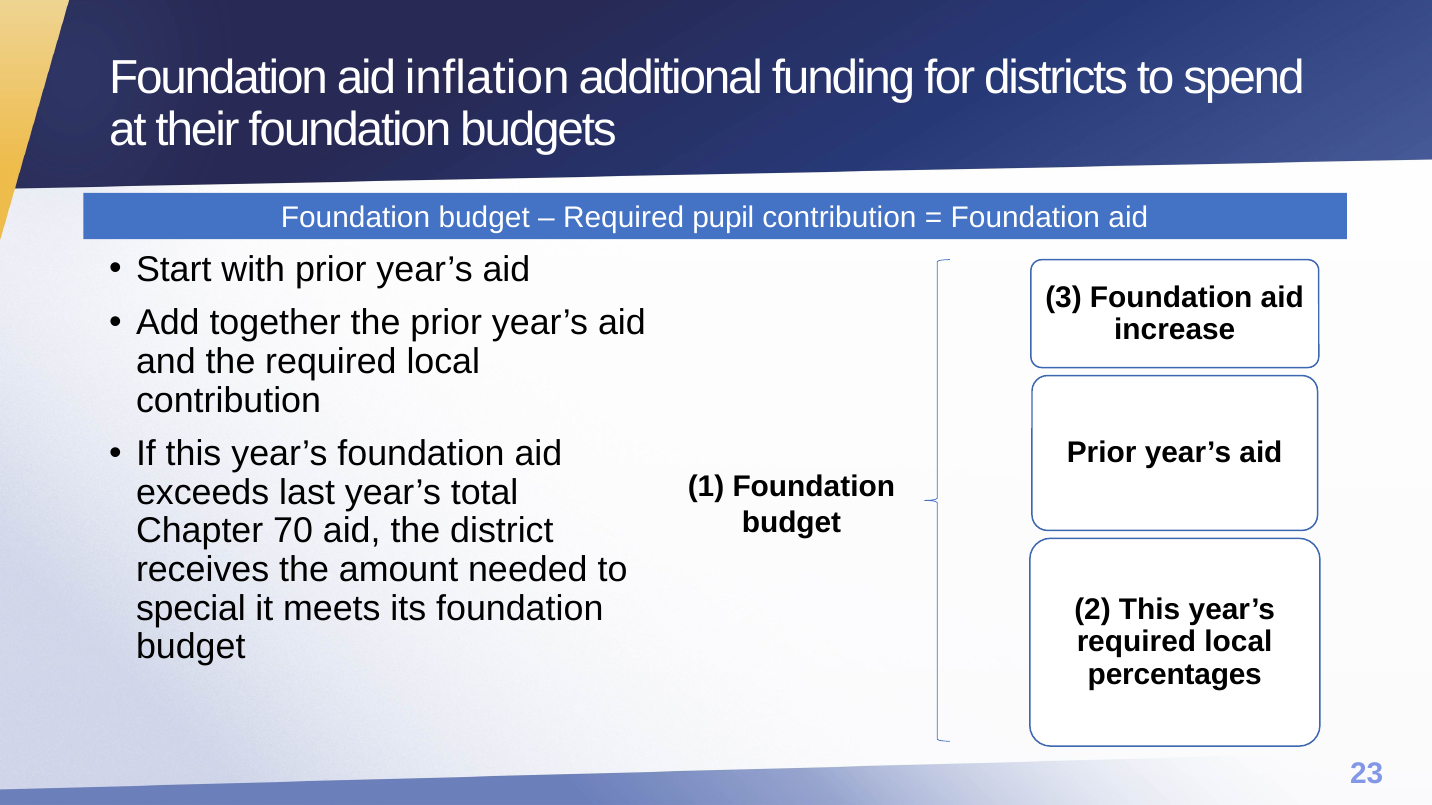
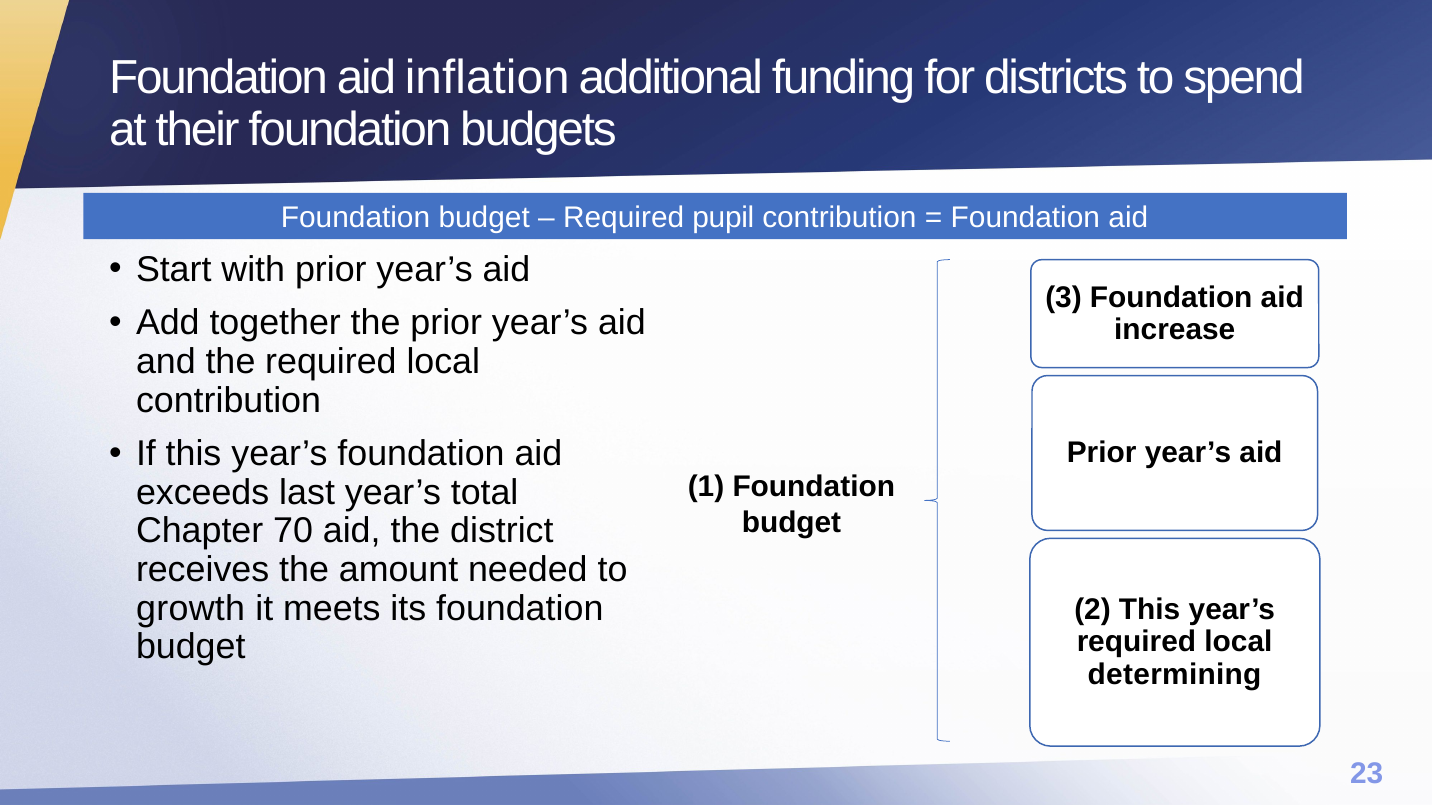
special: special -> growth (191, 609)
percentages: percentages -> determining (1175, 675)
